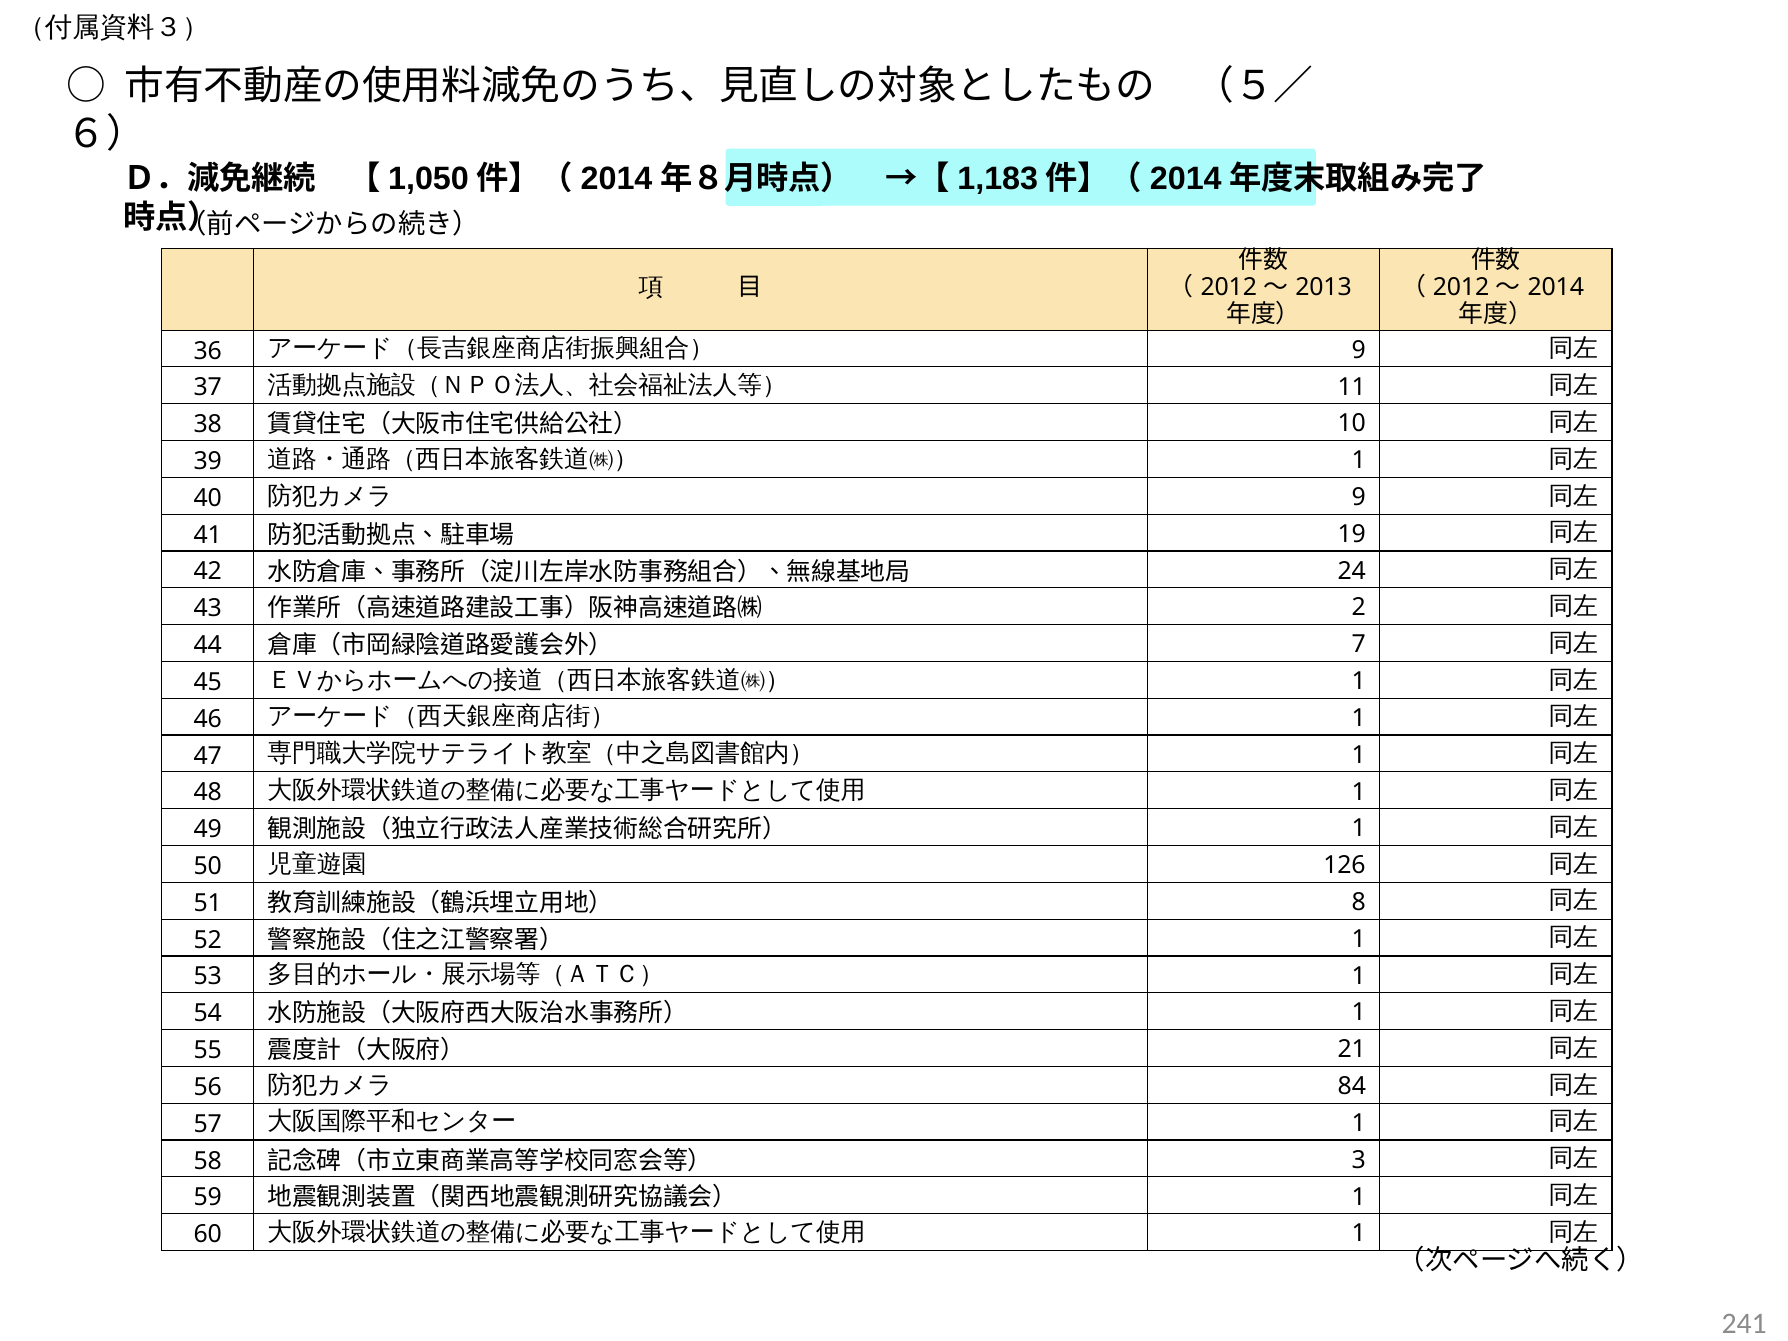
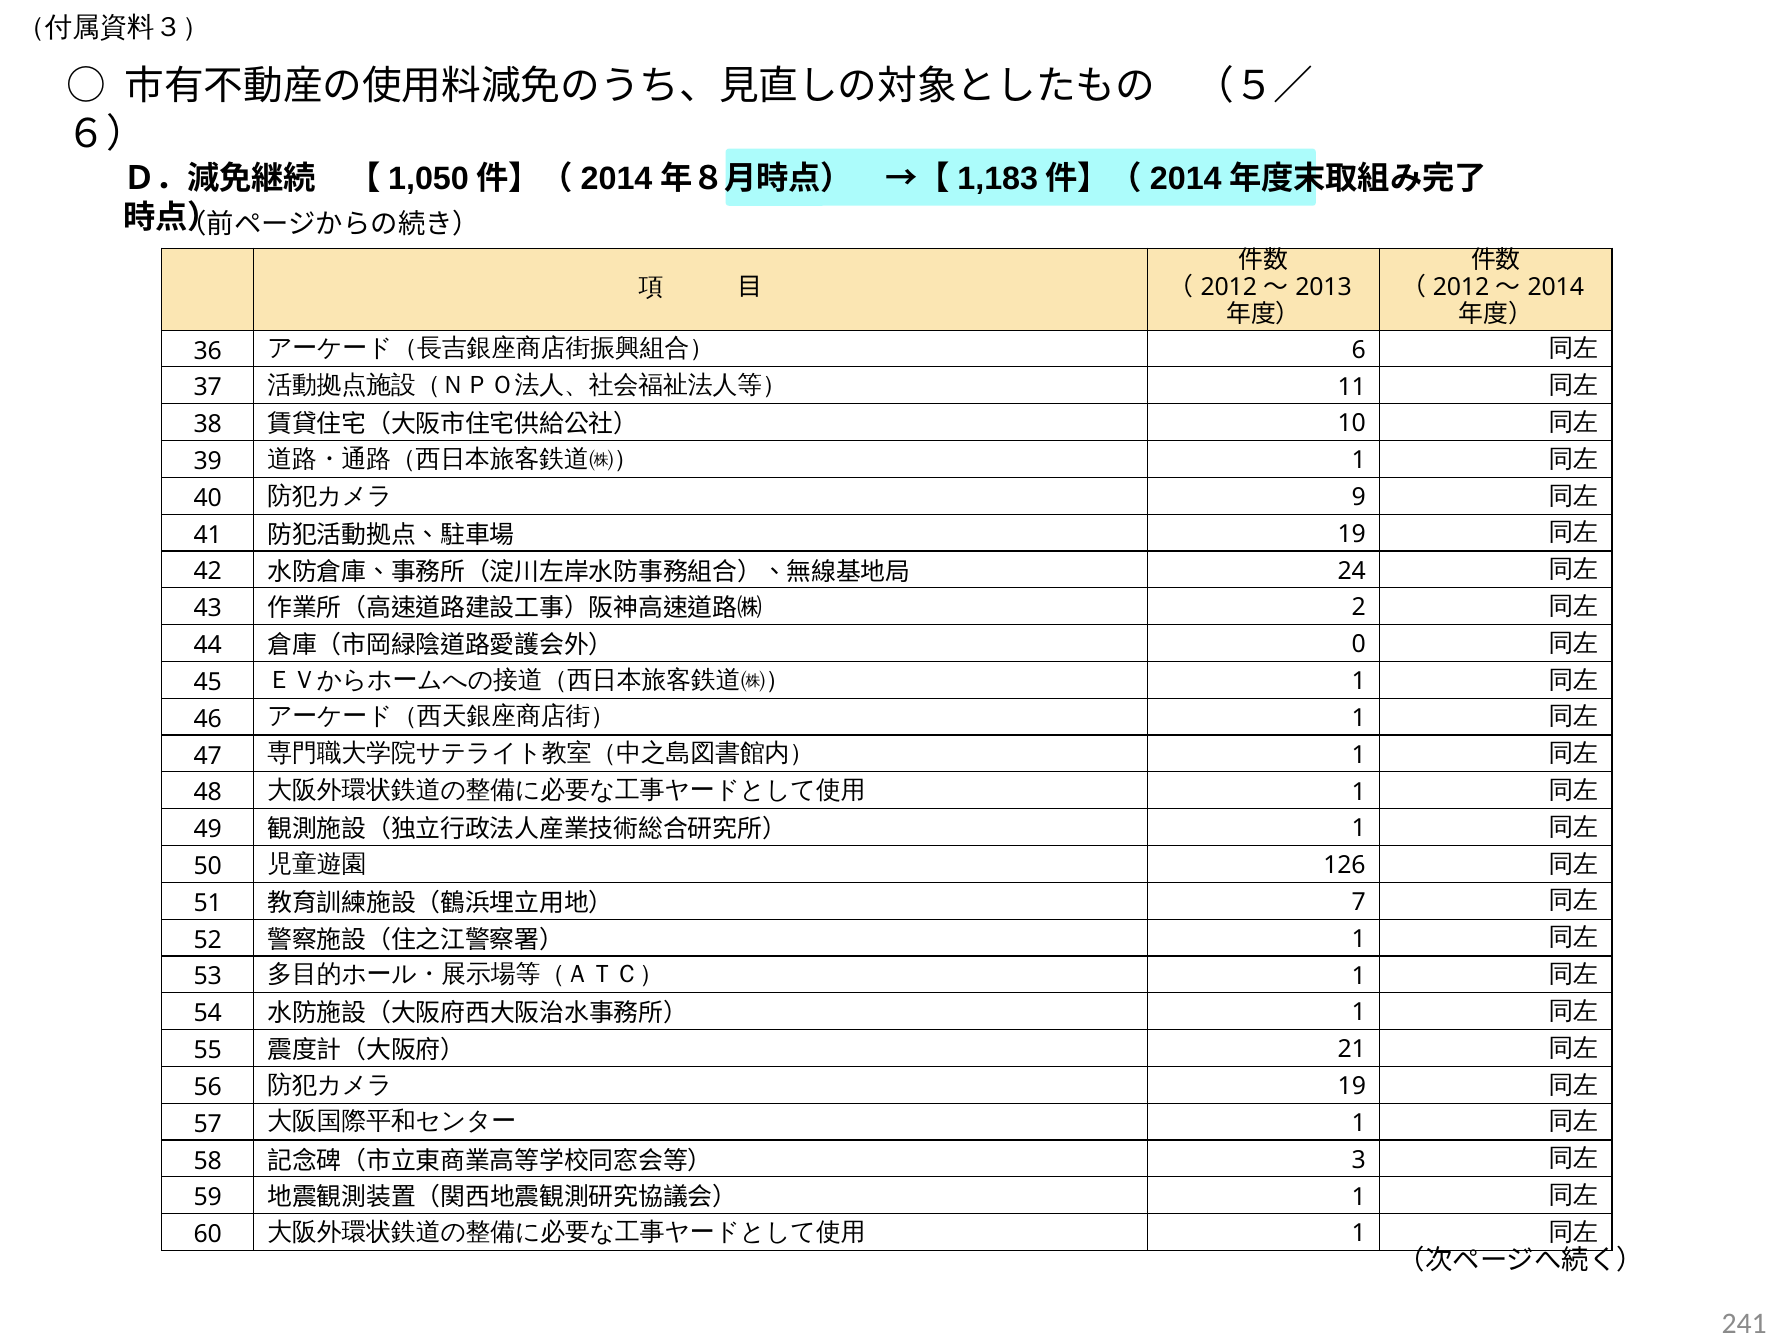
9: 9 -> 6 (1359, 350)
7: 7 -> 0 (1359, 645)
8: 8 -> 7 (1359, 902)
84: 84 -> 19 (1352, 1086)
